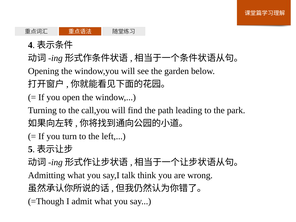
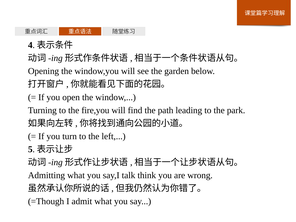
call,you: call,you -> fire,you (95, 110)
